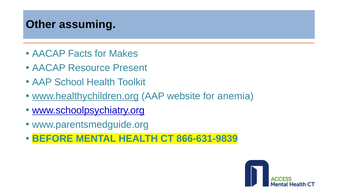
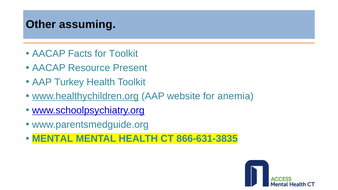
for Makes: Makes -> Toolkit (123, 54)
School: School -> Turkey (69, 82)
BEFORE: BEFORE -> MENTAL (53, 139)
866-631-9839: 866-631-9839 -> 866-631-3835 (207, 139)
